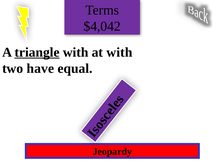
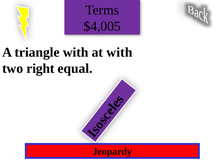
$4,042: $4,042 -> $4,005 (102, 26)
triangle underline: present -> none (37, 52)
have: have -> right (40, 68)
